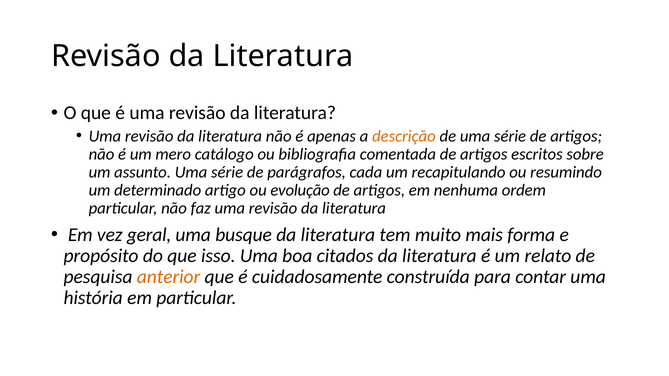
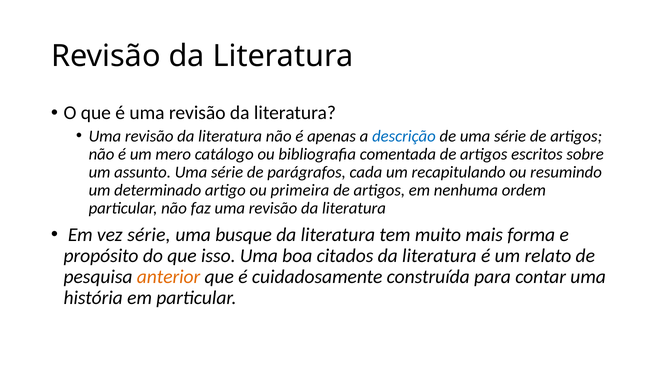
descrição colour: orange -> blue (404, 136)
evolução: evolução -> primeira (300, 190)
vez geral: geral -> série (149, 235)
